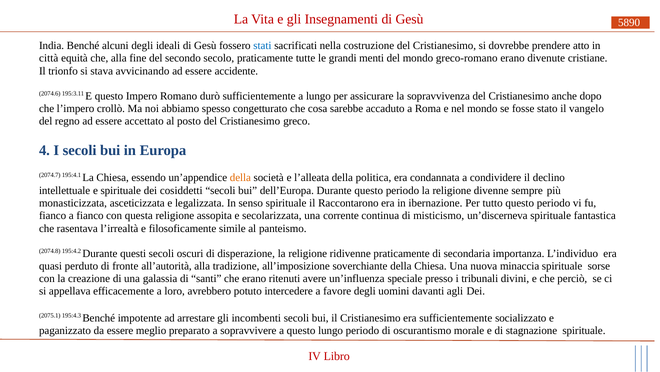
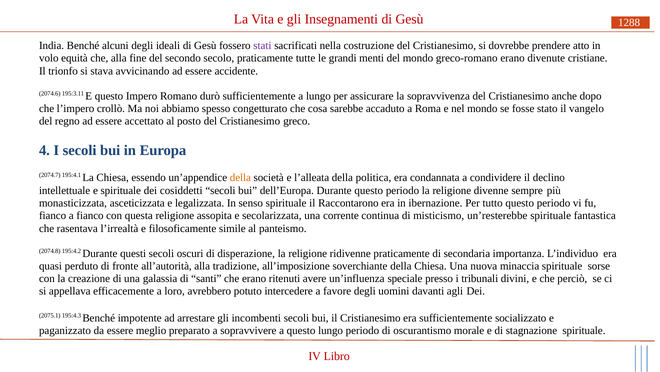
5890: 5890 -> 1288 (629, 23)
stati colour: blue -> purple (262, 46)
città: città -> volo (49, 58)
un’discerneva: un’discerneva -> un’resterebbe (497, 216)
